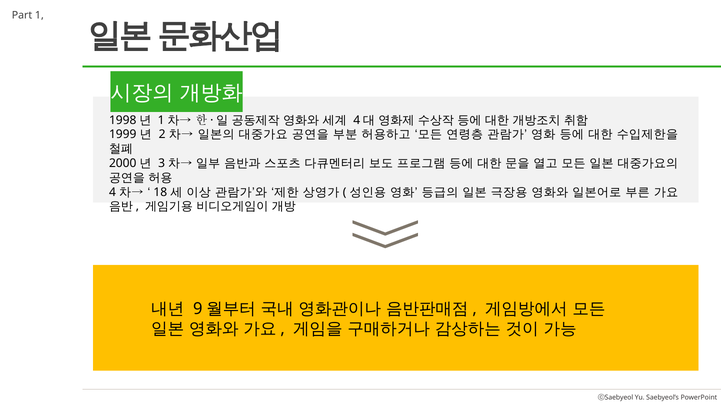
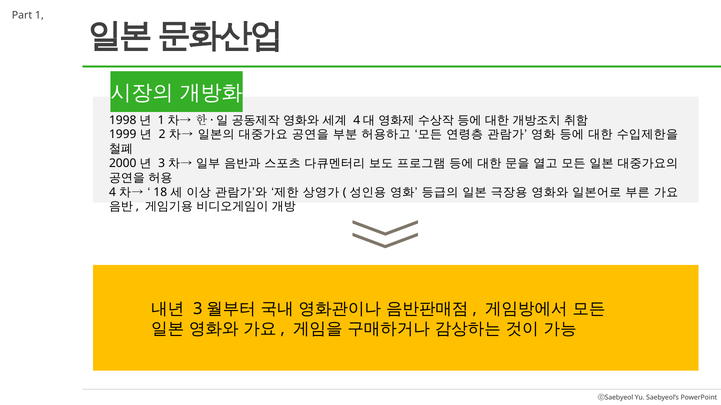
9: 9 -> 3 (198, 309)
